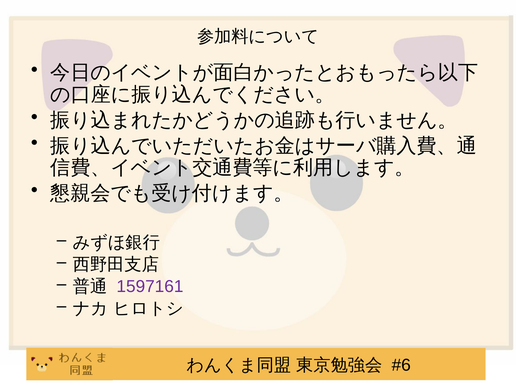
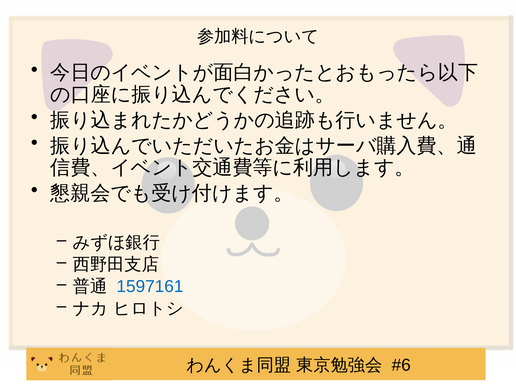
1597161 colour: purple -> blue (150, 286)
